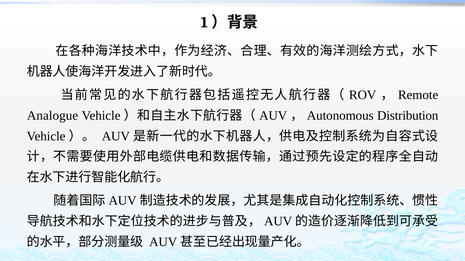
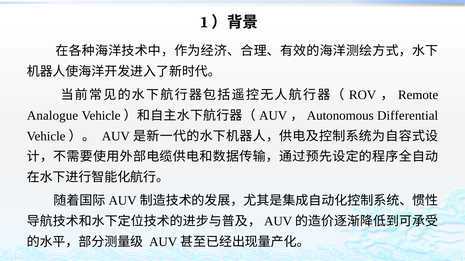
Distribution: Distribution -> Differential (408, 116)
